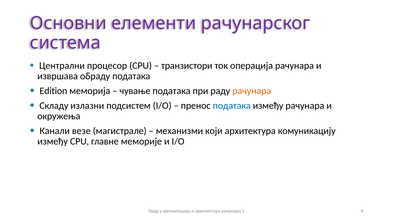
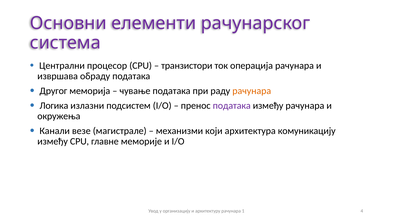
Edition: Edition -> Другог (53, 91)
Складу: Складу -> Логика (54, 106)
података colour: blue -> purple (232, 106)
